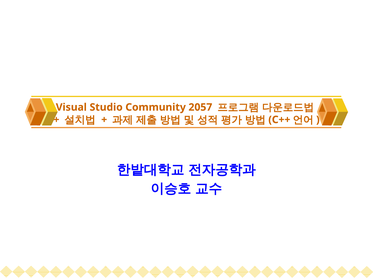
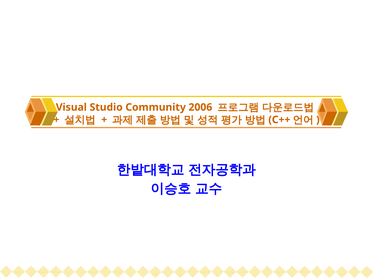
2057: 2057 -> 2006 (200, 107)
